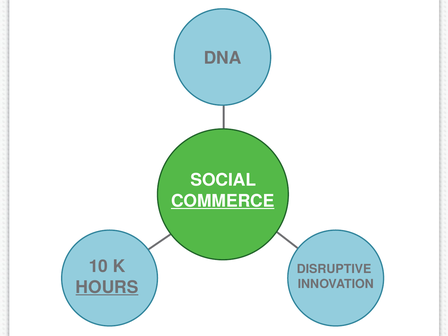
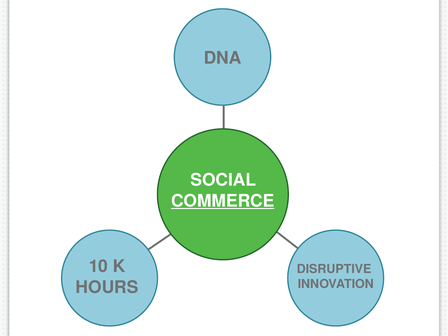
HOURS underline: present -> none (107, 287)
